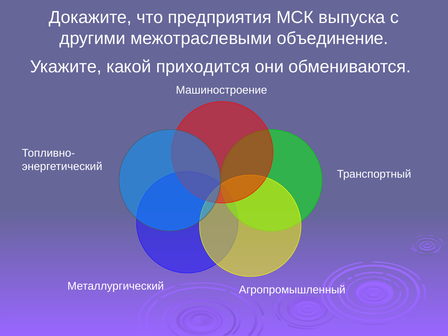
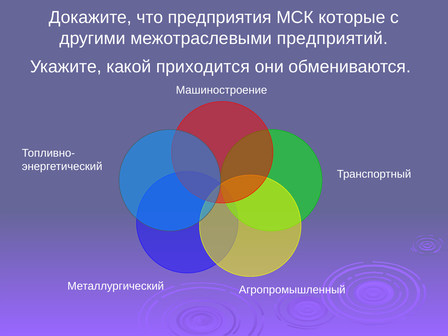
выпуска: выпуска -> которые (352, 17)
объединение: объединение -> предприятий (332, 38)
